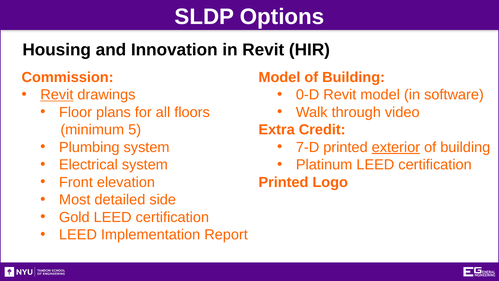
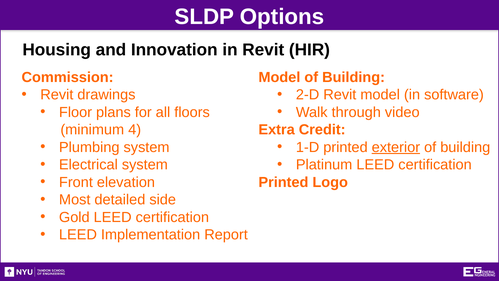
Revit underline: present -> none (57, 95)
0-D: 0-D -> 2-D (308, 95)
5: 5 -> 4 (135, 130)
7-D: 7-D -> 1-D (308, 147)
